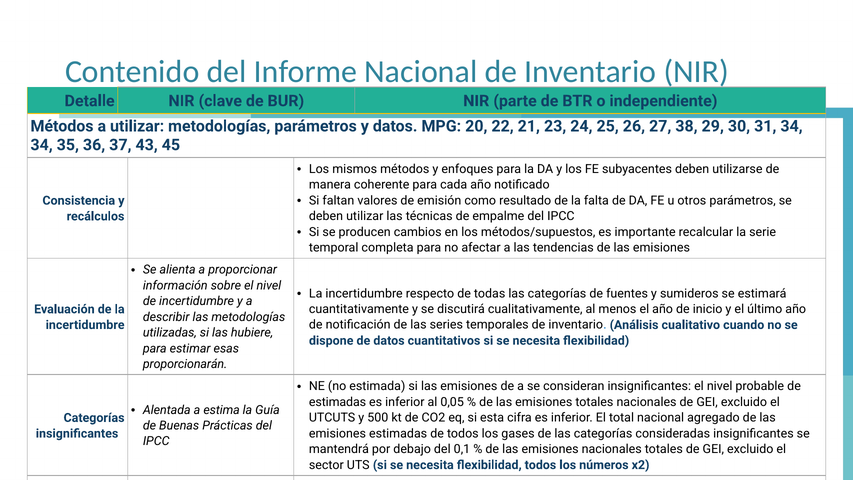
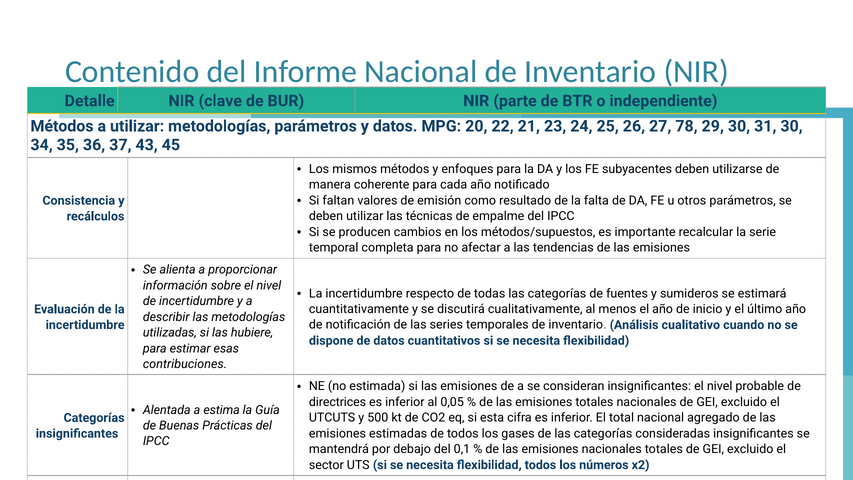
38: 38 -> 78 (686, 126)
31 34: 34 -> 30 (792, 126)
proporcionarán: proporcionarán -> contribuciones (185, 364)
estimadas: estimadas -> directrices (338, 402)
